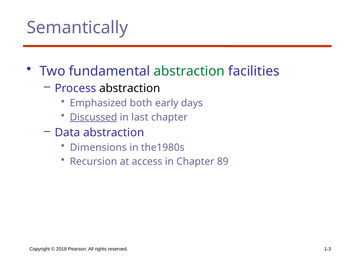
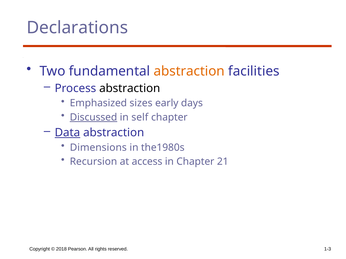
Semantically: Semantically -> Declarations (77, 28)
abstraction colour: green -> orange (189, 71)
both: both -> sizes (141, 103)
last: last -> self (140, 117)
Data underline: none -> present (67, 133)
89: 89 -> 21 (223, 162)
